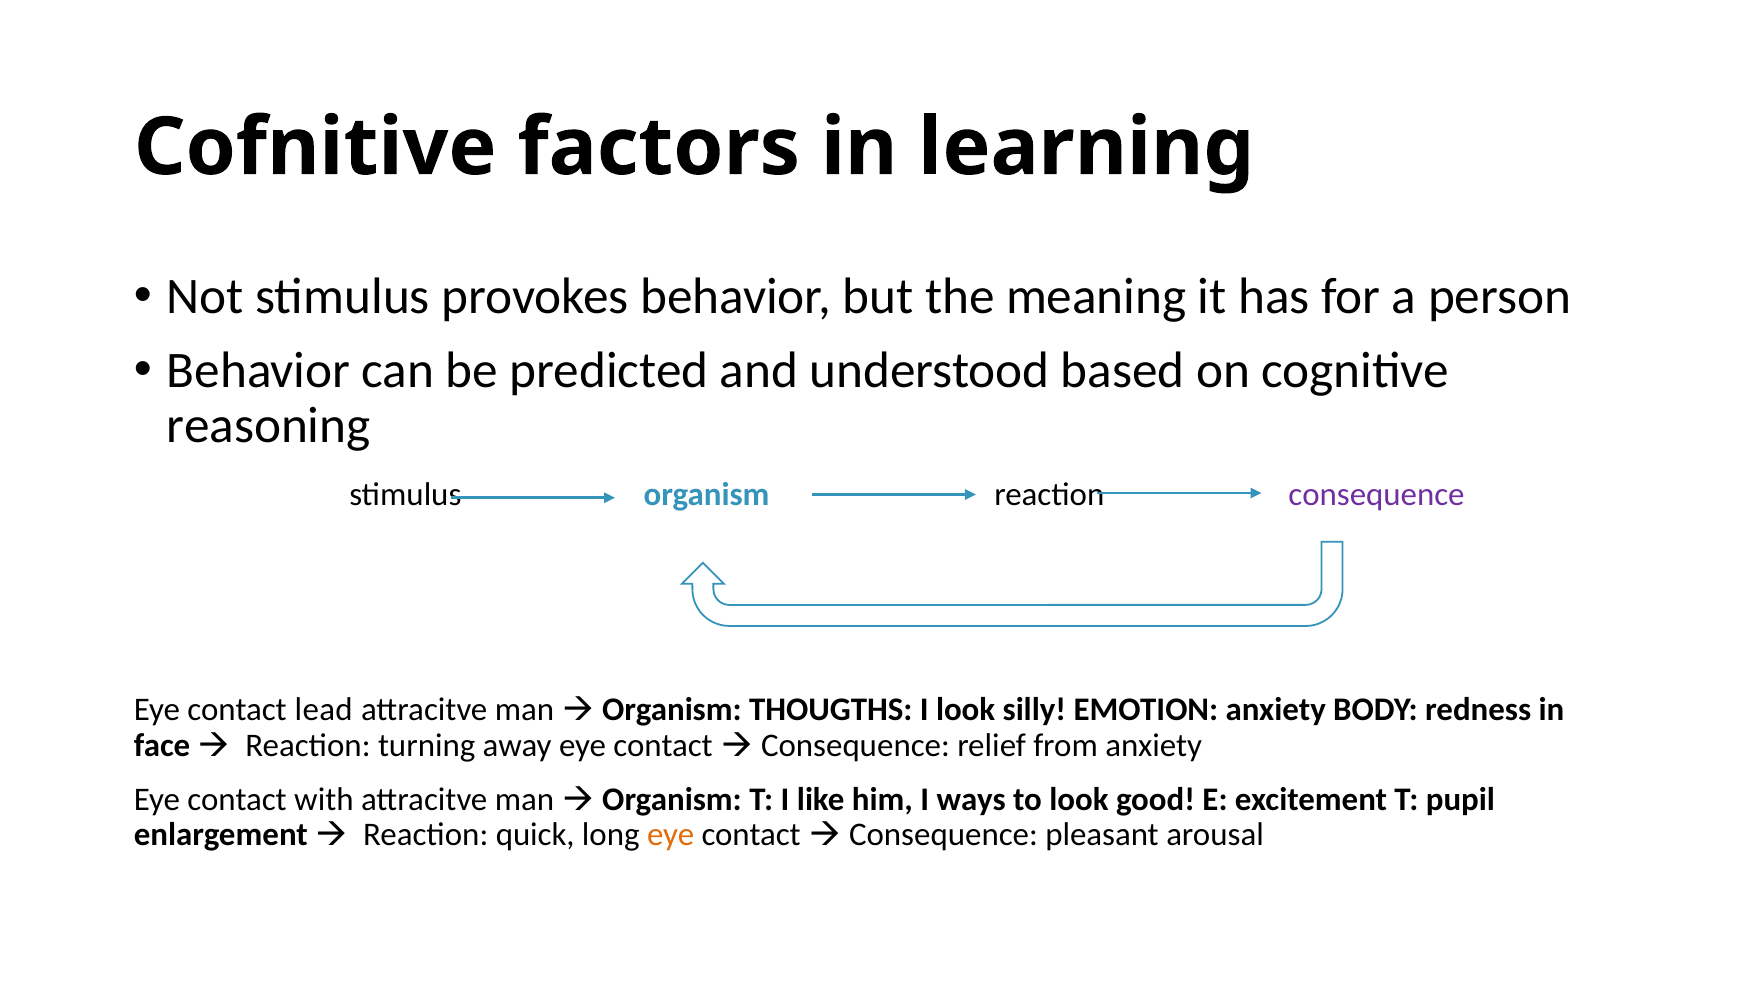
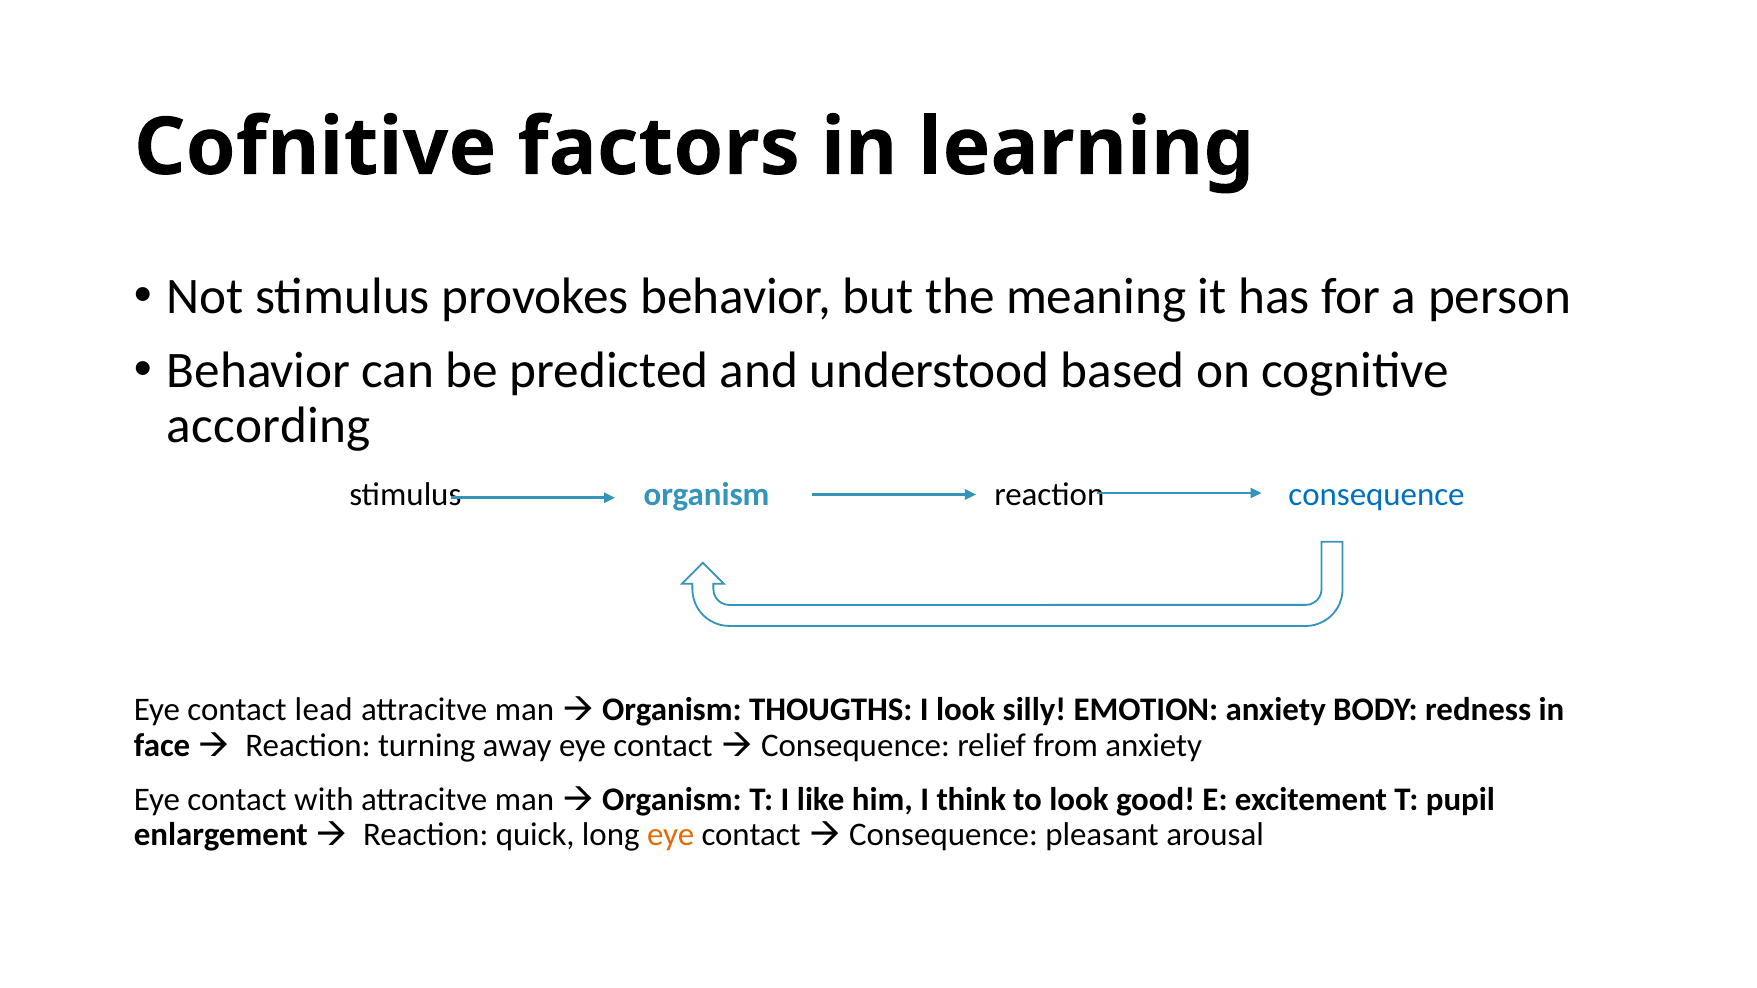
reasoning: reasoning -> according (269, 426)
consequence colour: purple -> blue (1377, 495)
ways: ways -> think (971, 800)
